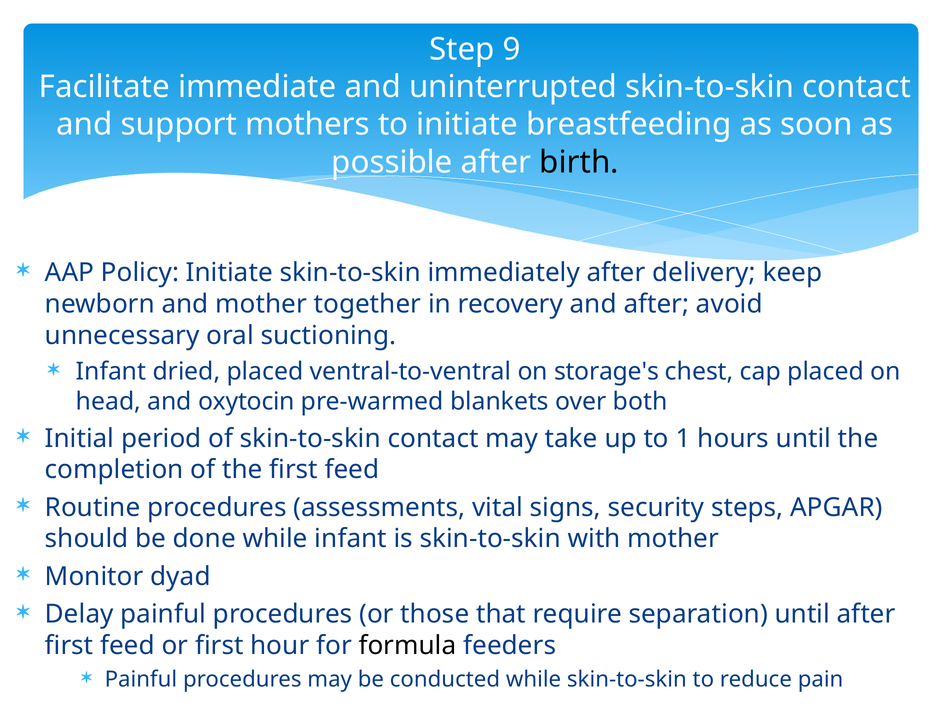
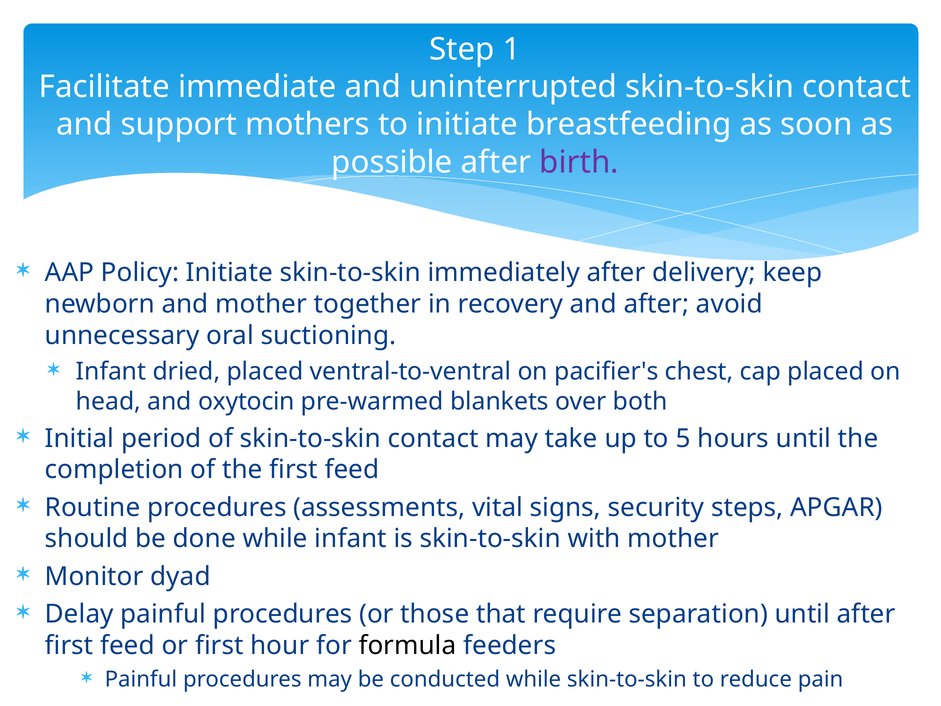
9: 9 -> 1 (512, 49)
birth colour: black -> purple (579, 162)
storage's: storage's -> pacifier's (606, 372)
1: 1 -> 5 (683, 438)
